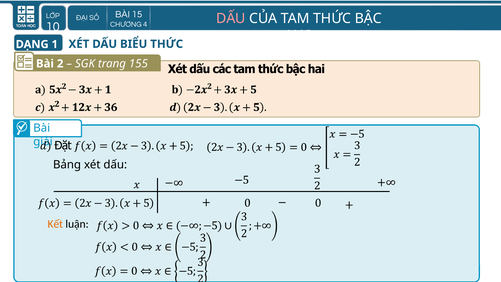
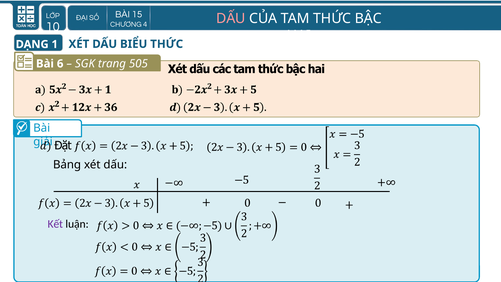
2: 2 -> 6 (60, 64)
155: 155 -> 505 (138, 64)
Kết colour: orange -> purple (55, 224)
